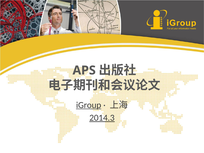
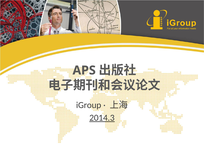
iGroup underline: present -> none (89, 105)
